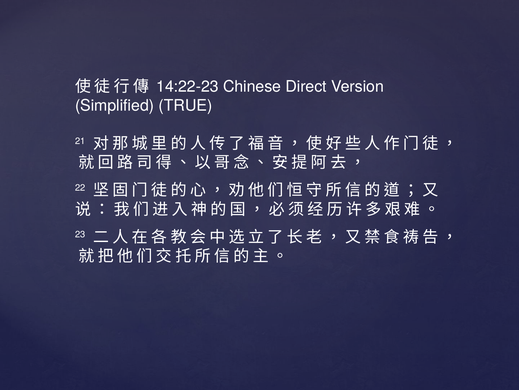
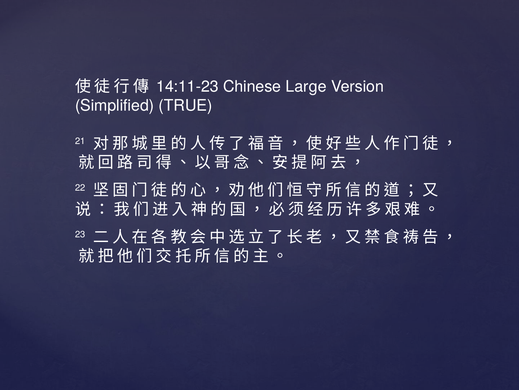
14:22-23: 14:22-23 -> 14:11-23 (187, 86)
Direct: Direct -> Large (306, 86)
